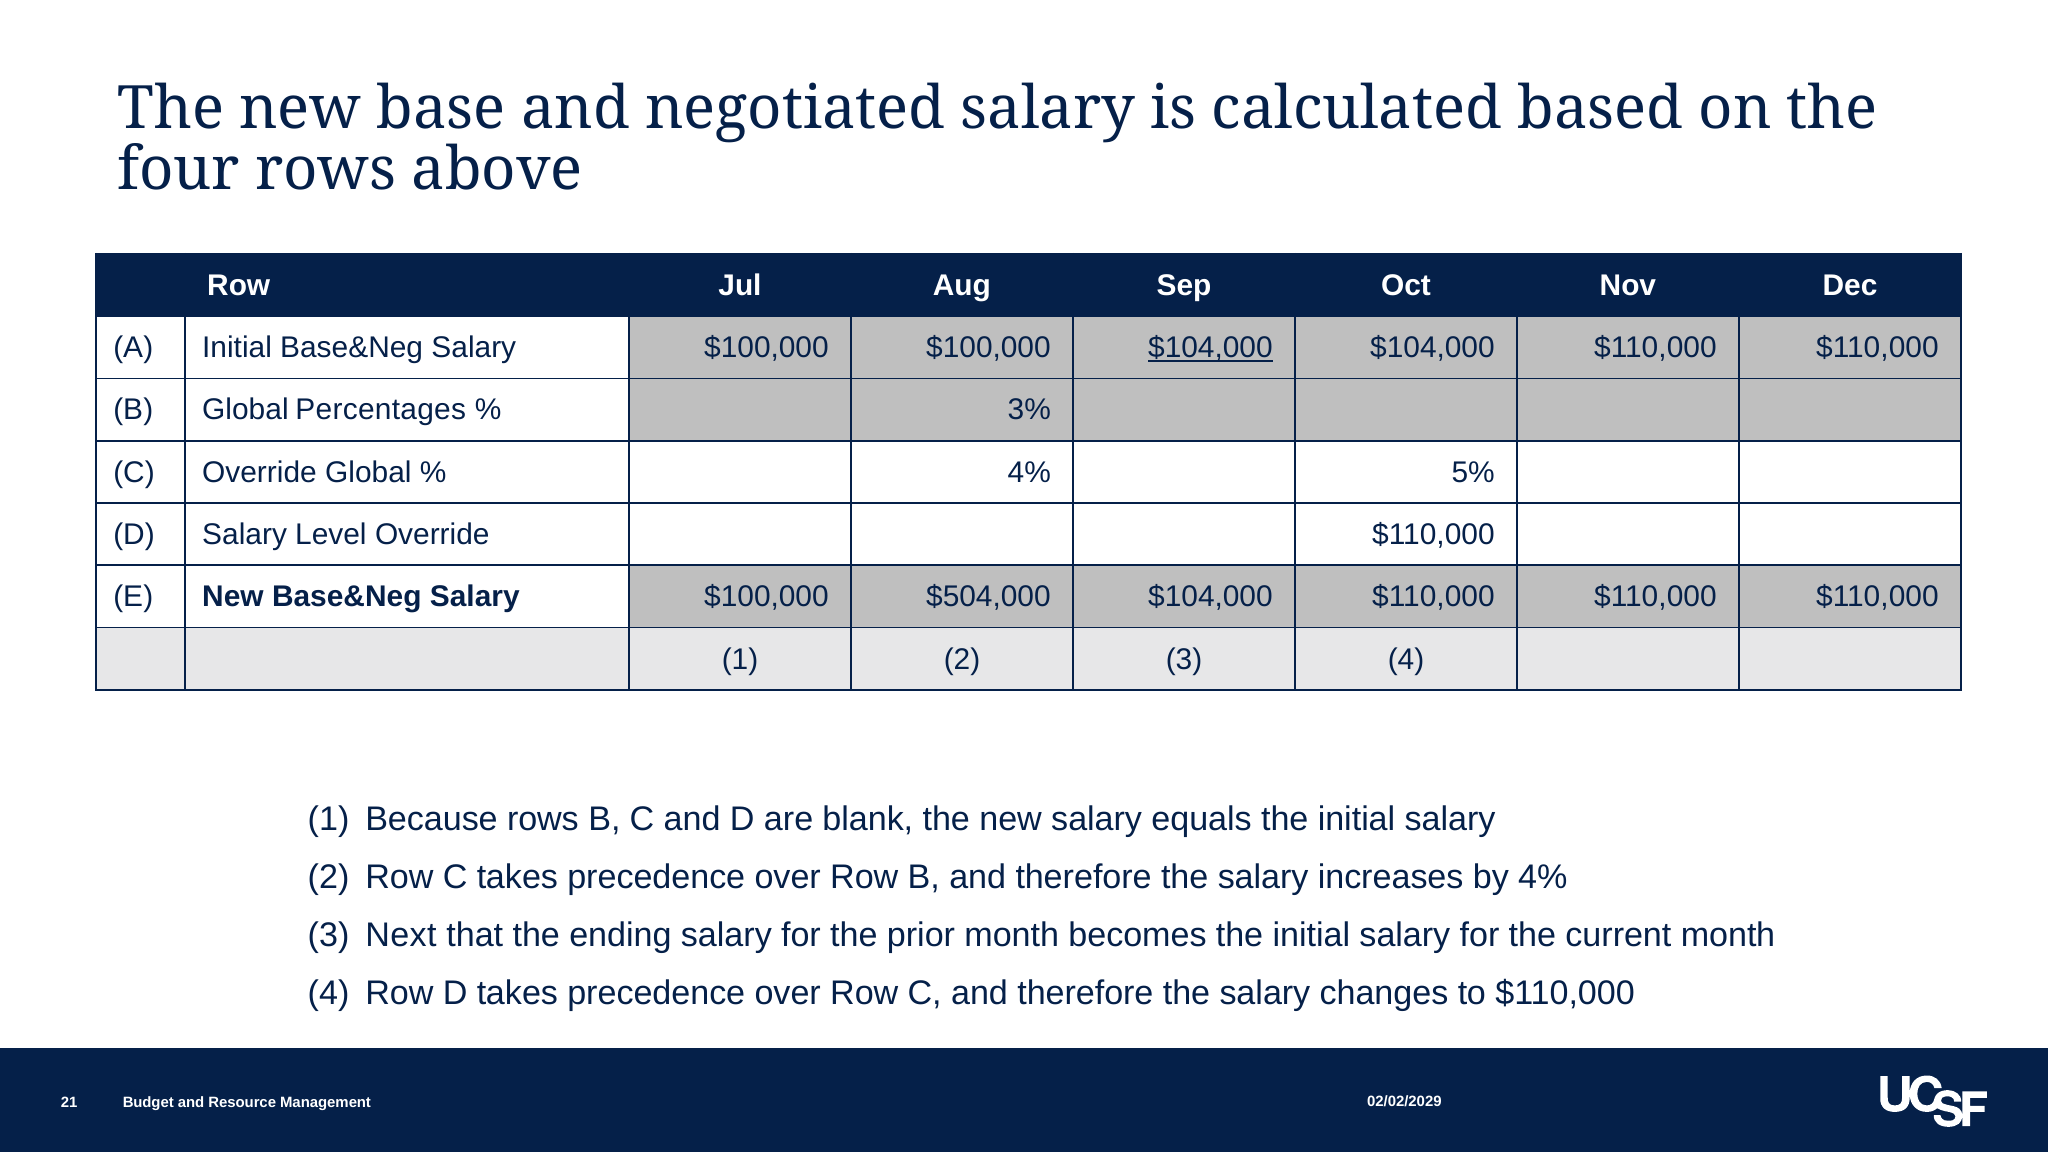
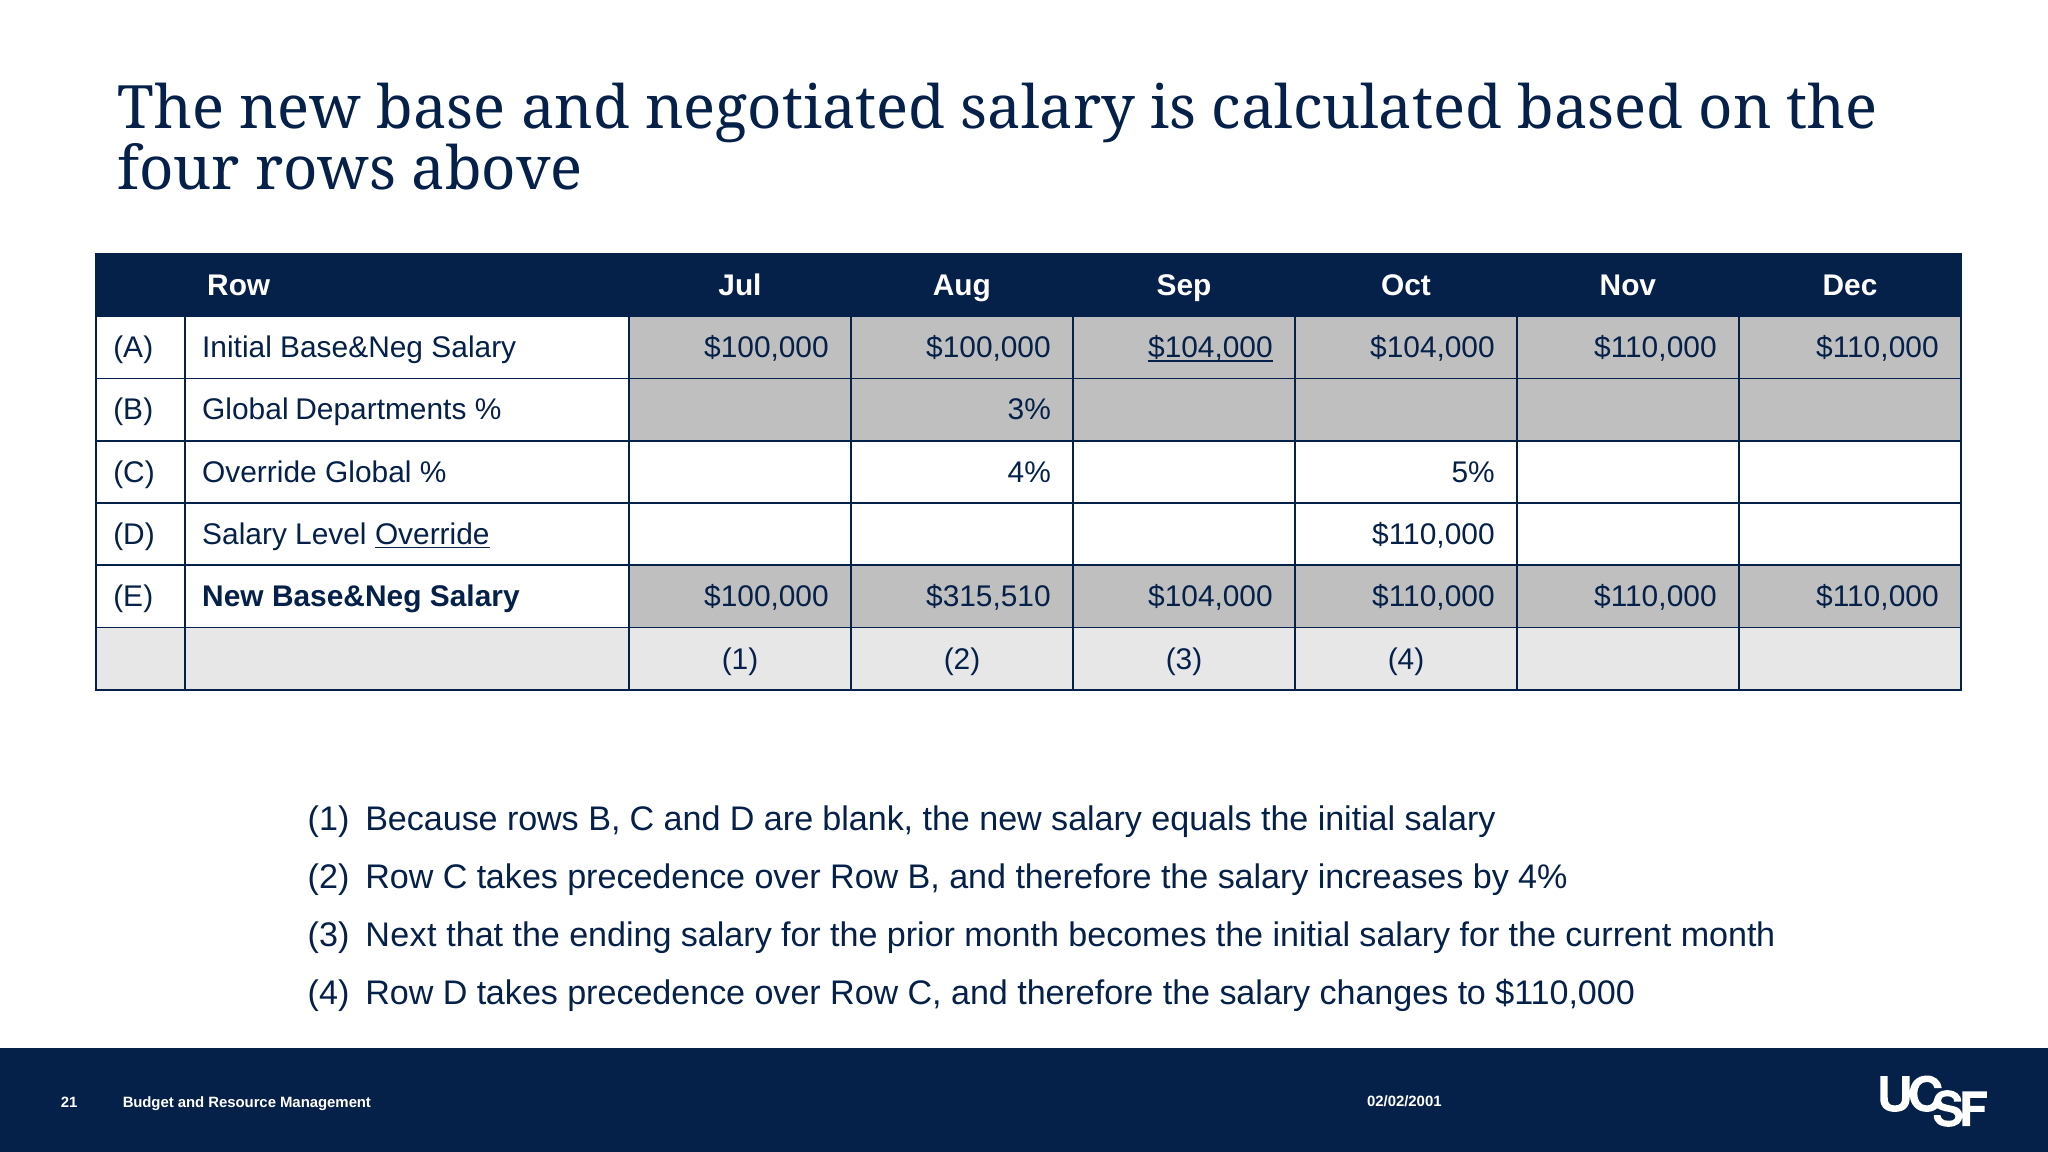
Percentages: Percentages -> Departments (381, 410)
Override underline: none -> present (432, 535)
$504,000: $504,000 -> $315,510 (988, 597)
02/02/2029: 02/02/2029 -> 02/02/2001 (1404, 1102)
